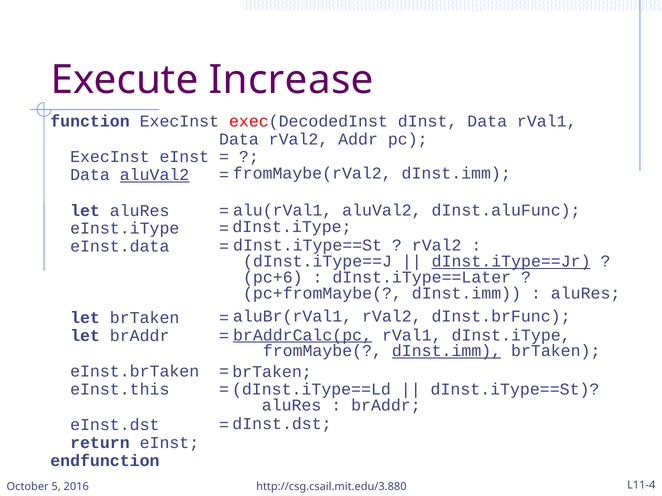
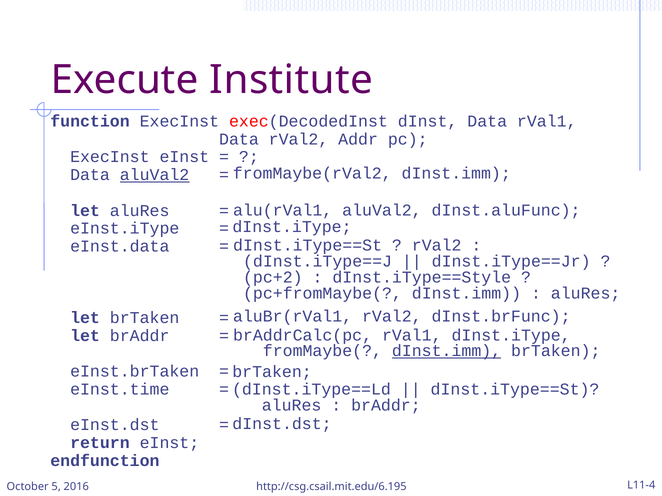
Increase: Increase -> Institute (291, 80)
dInst.iType==Jr underline: present -> none (511, 262)
pc+6: pc+6 -> pc+2 (273, 278)
dInst.iType==Later: dInst.iType==Later -> dInst.iType==Style (422, 278)
brAddrCalc(pc underline: present -> none (303, 335)
eInst.this: eInst.this -> eInst.time (120, 390)
http://csg.csail.mit.edu/3.880: http://csg.csail.mit.edu/3.880 -> http://csg.csail.mit.edu/6.195 (331, 487)
